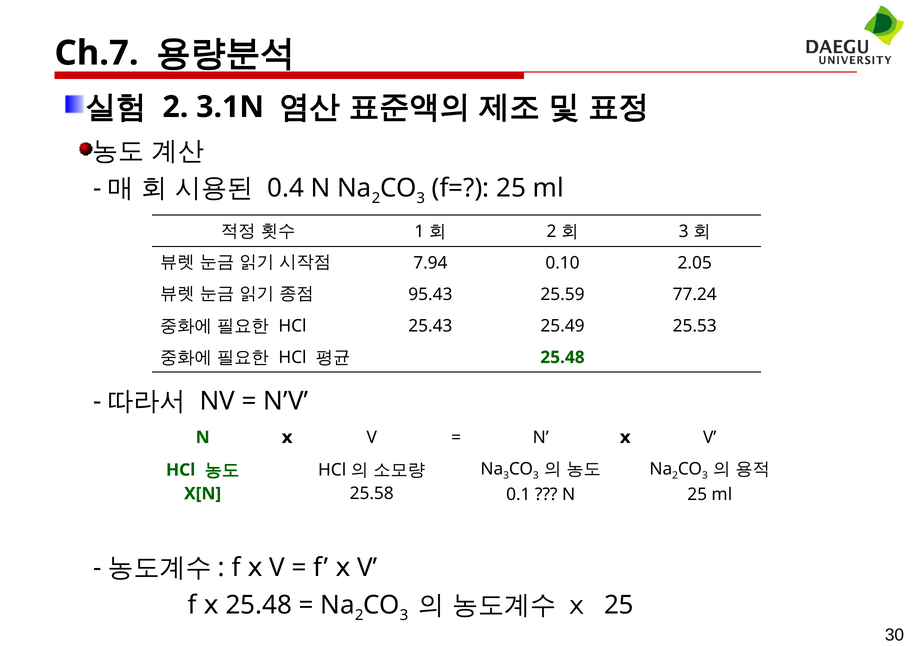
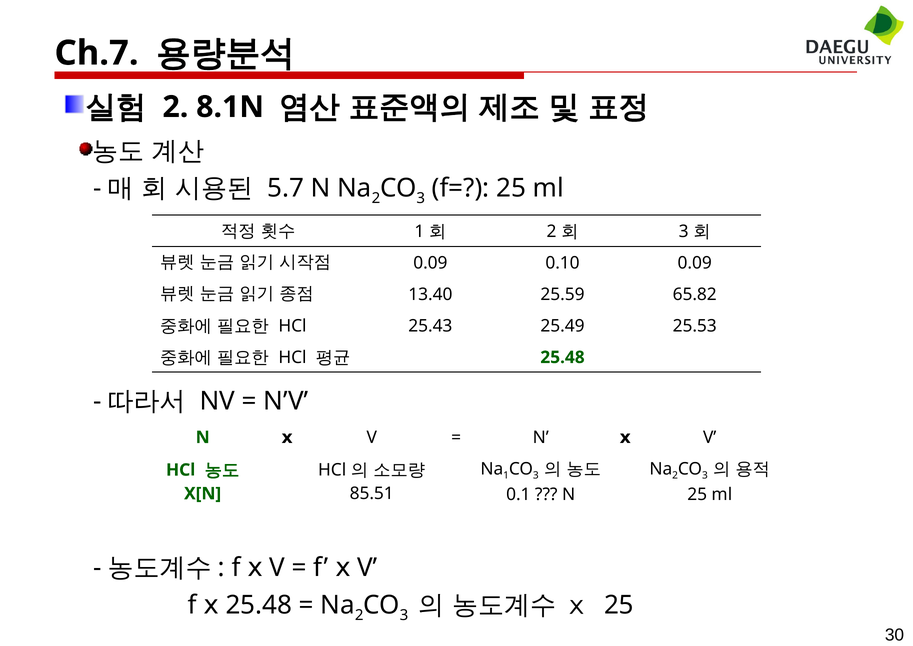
3.1N: 3.1N -> 8.1N (230, 107)
0.4: 0.4 -> 5.7 (286, 188)
7.94: 7.94 -> 0.09 (430, 263)
0.10 2.05: 2.05 -> 0.09 (695, 263)
95.43: 95.43 -> 13.40 (430, 294)
77.24: 77.24 -> 65.82 (695, 294)
3: 3 -> 1 (506, 475)
25.58: 25.58 -> 85.51 (372, 493)
